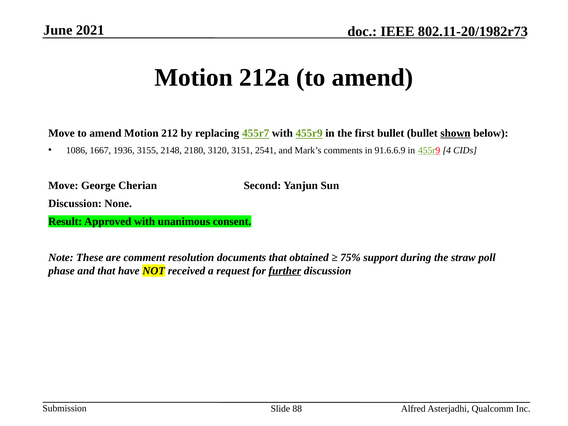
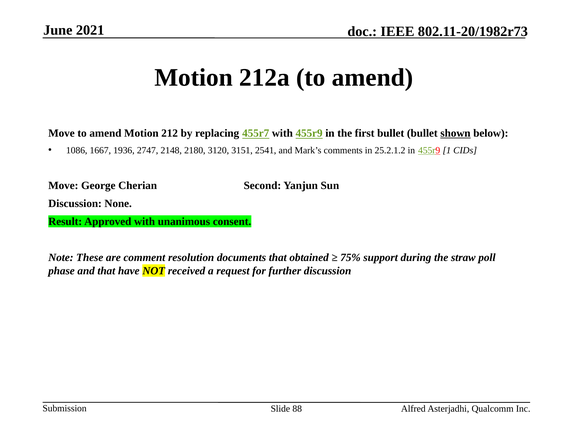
3155: 3155 -> 2747 (148, 150)
91.6.6.9: 91.6.6.9 -> 25.2.1.2 (390, 150)
4: 4 -> 1 (447, 150)
further underline: present -> none (285, 271)
